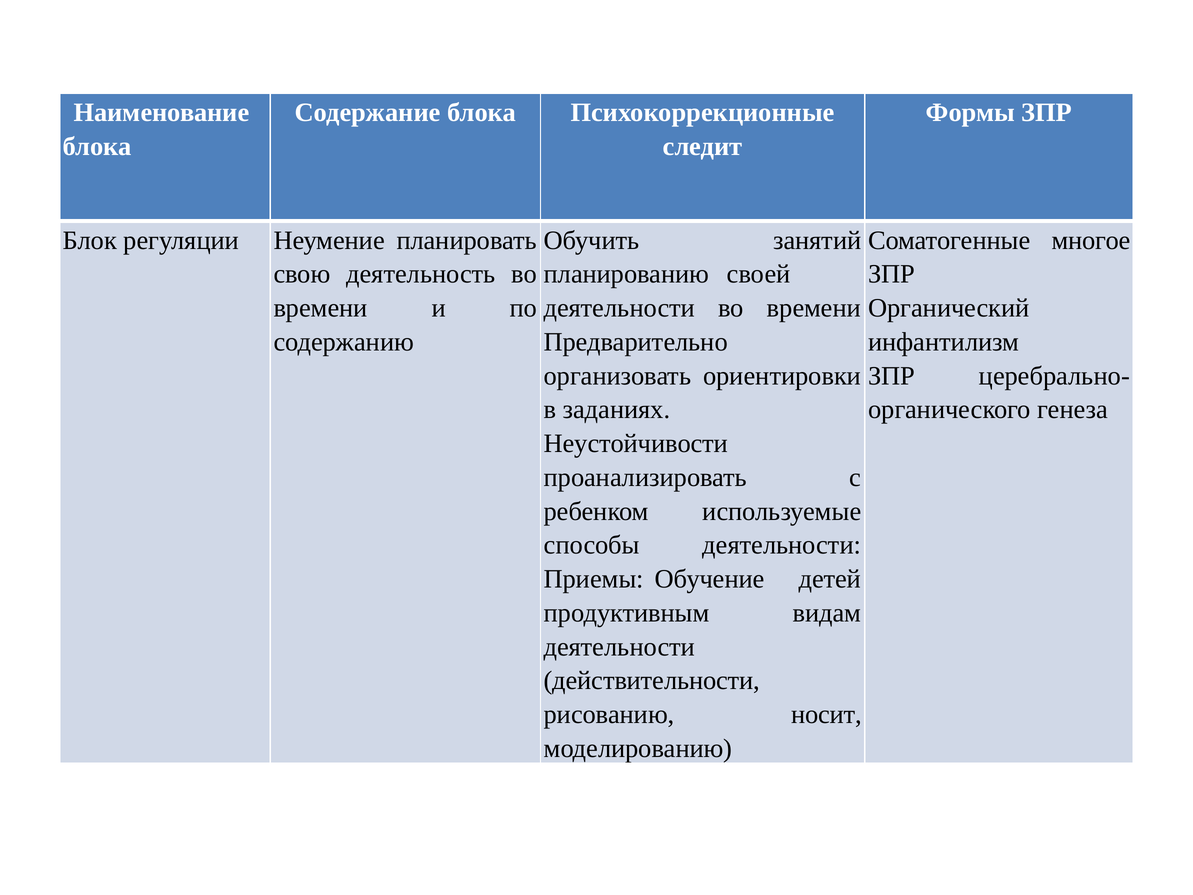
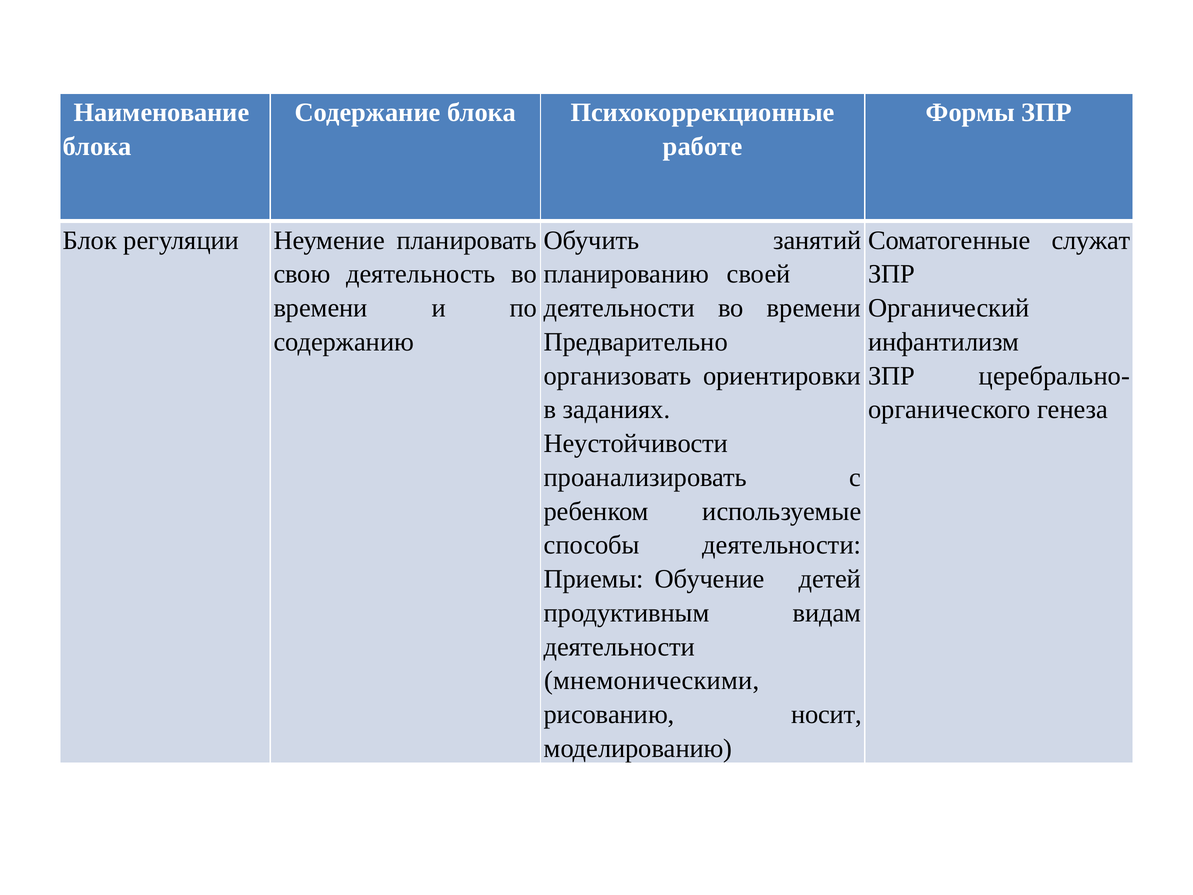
следит: следит -> работе (703, 146)
многое: многое -> служат (1091, 240)
действительности: действительности -> мнемоническими (652, 680)
